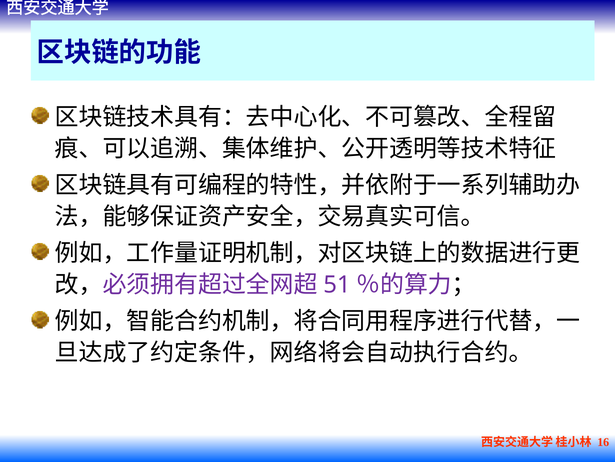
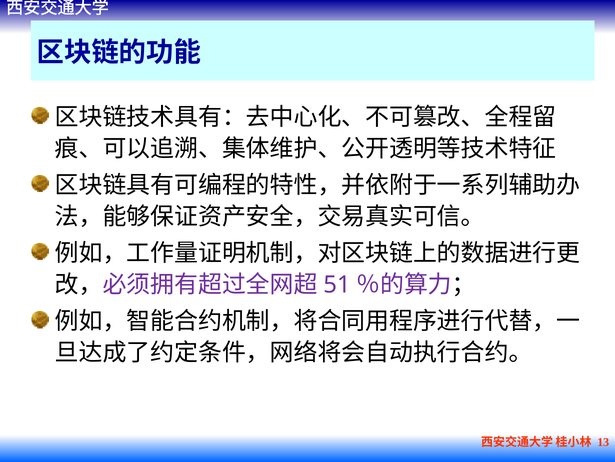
16: 16 -> 13 (603, 442)
